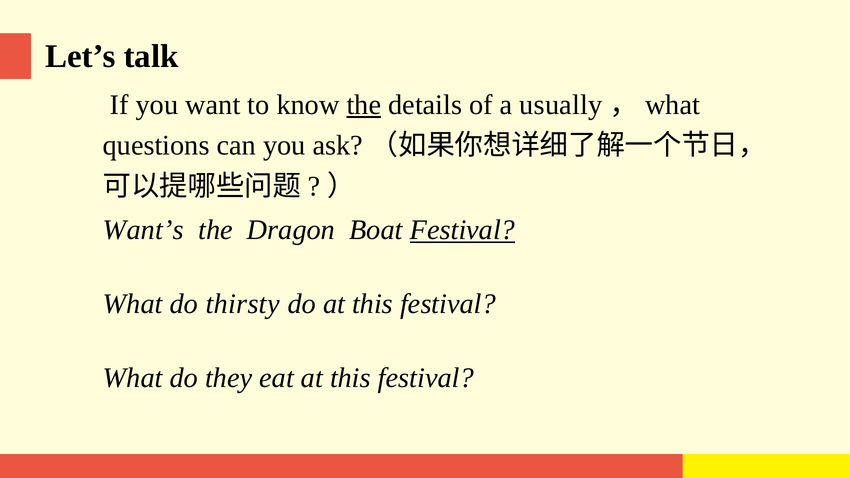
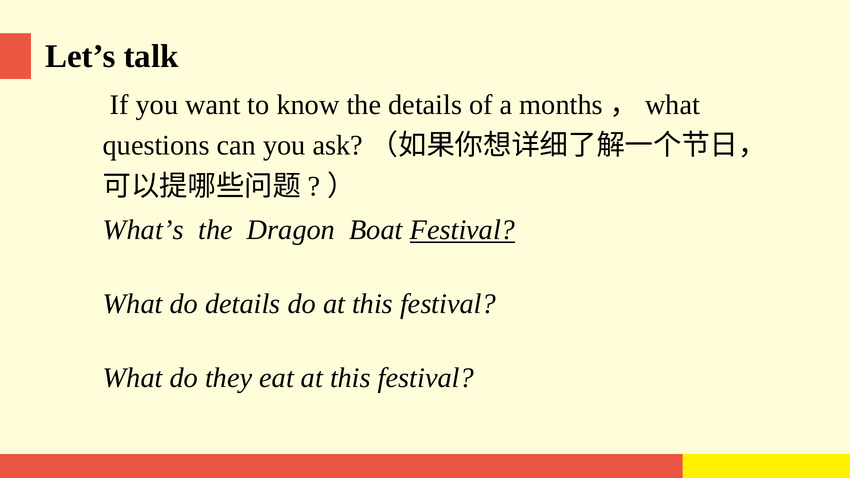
the underline: present -> none (364, 105)
usually: usually -> months (561, 105)
Want’s: Want’s -> What’s (143, 230)
do thirsty: thirsty -> details (243, 304)
